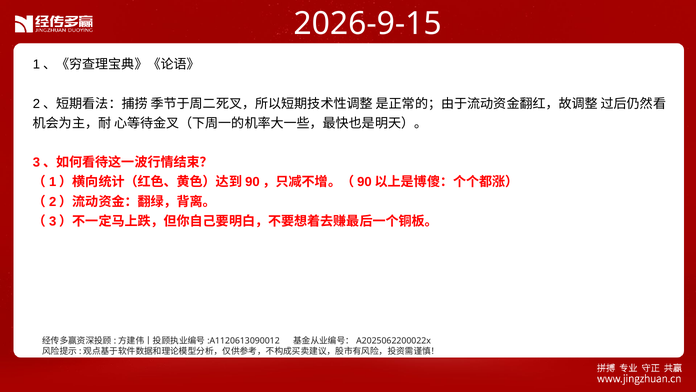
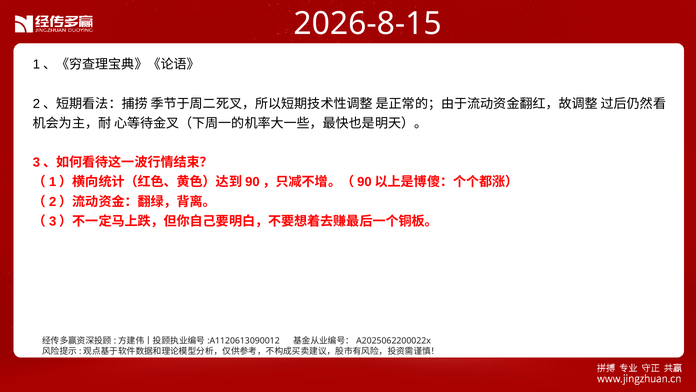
2026-9-15: 2026-9-15 -> 2026-8-15 (368, 24)
